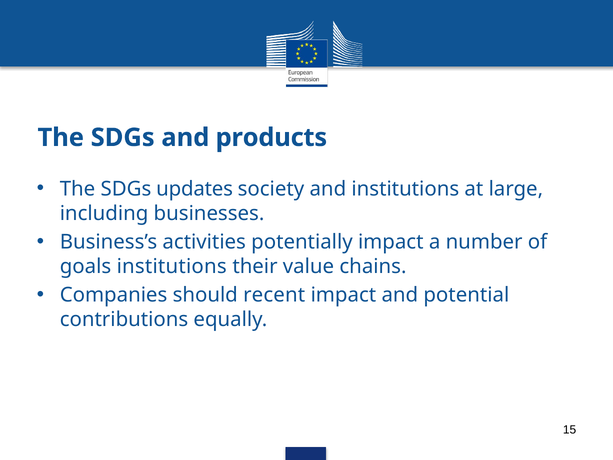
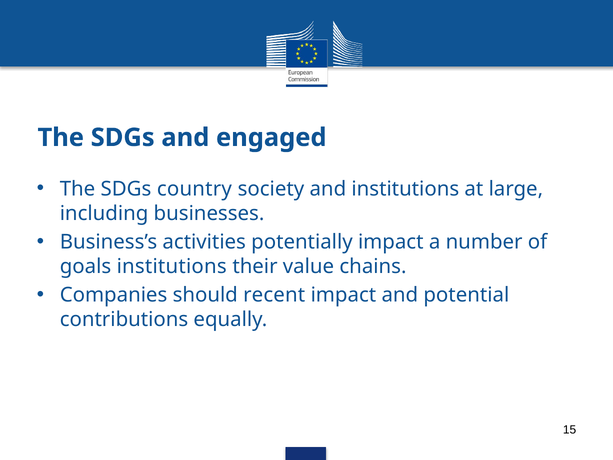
products: products -> engaged (271, 137)
updates: updates -> country (194, 189)
